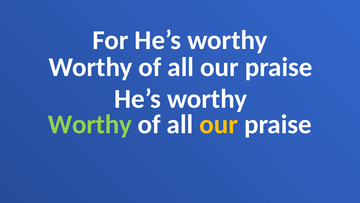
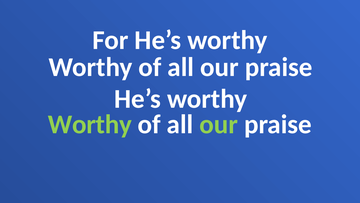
our colour: yellow -> light green (219, 124)
